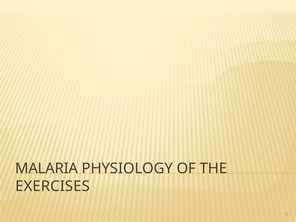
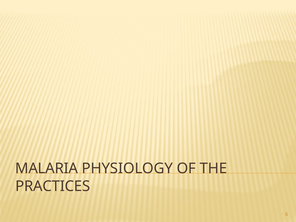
EXERCISES: EXERCISES -> PRACTICES (53, 186)
